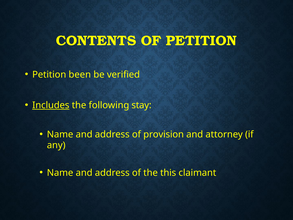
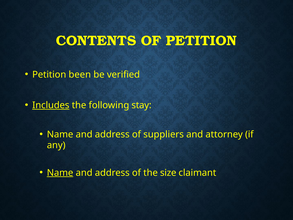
provision: provision -> suppliers (164, 134)
Name underline: none -> present (60, 173)
this: this -> size (168, 173)
